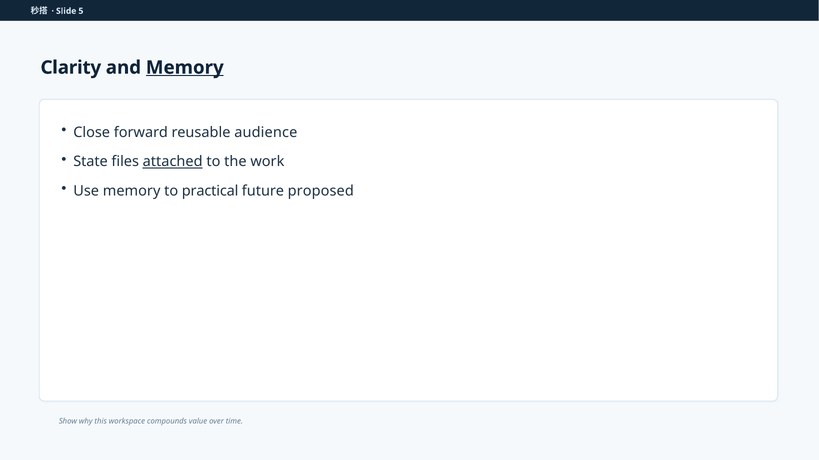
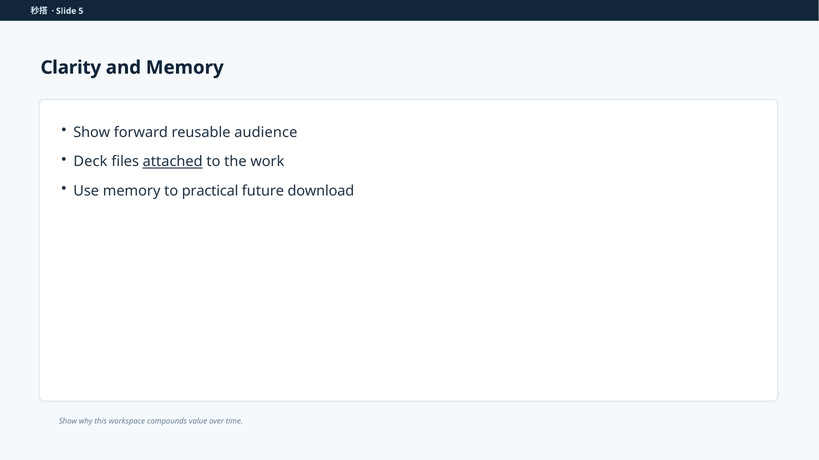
Memory underline: present -> none (185, 68)
Close: Close -> Show (92, 133)
State: State -> Deck (90, 162)
proposed: proposed -> download (321, 191)
